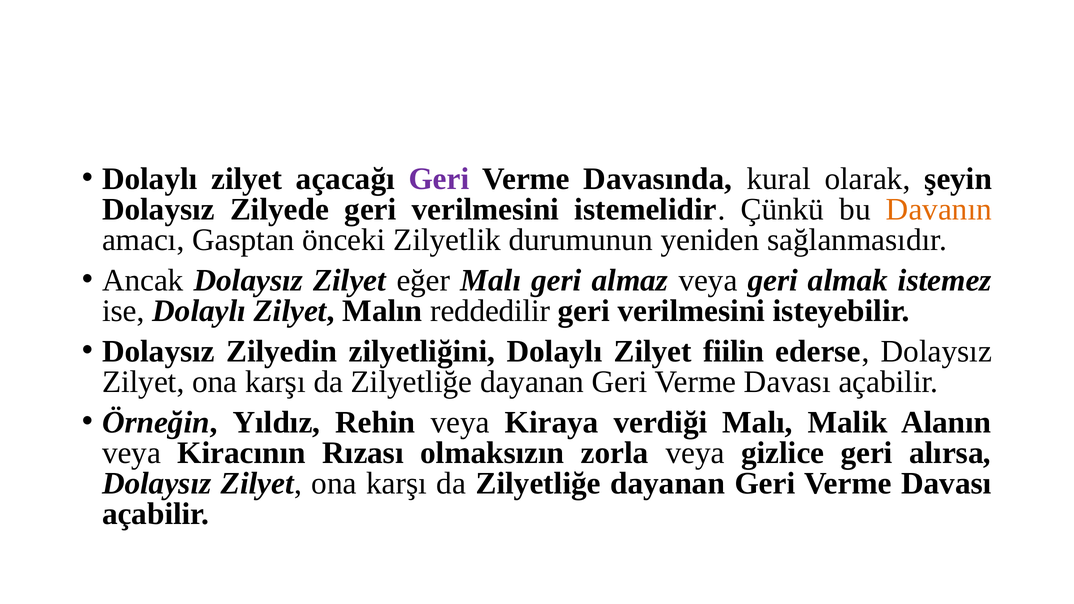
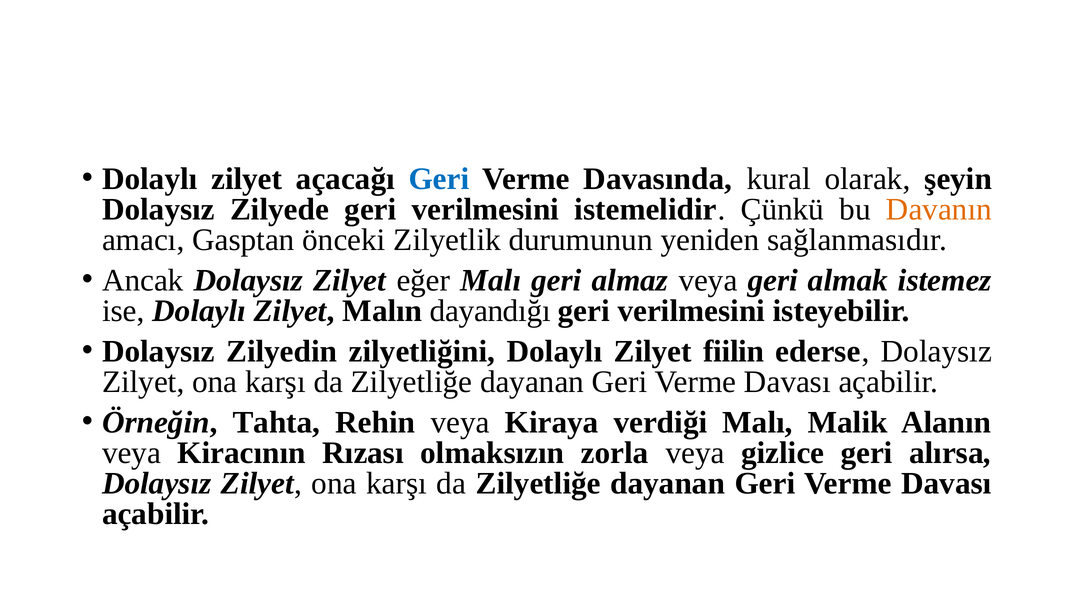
Geri colour: purple -> blue (439, 179)
reddedilir: reddedilir -> dayandığı (490, 311)
Yıldız: Yıldız -> Tahta (276, 422)
